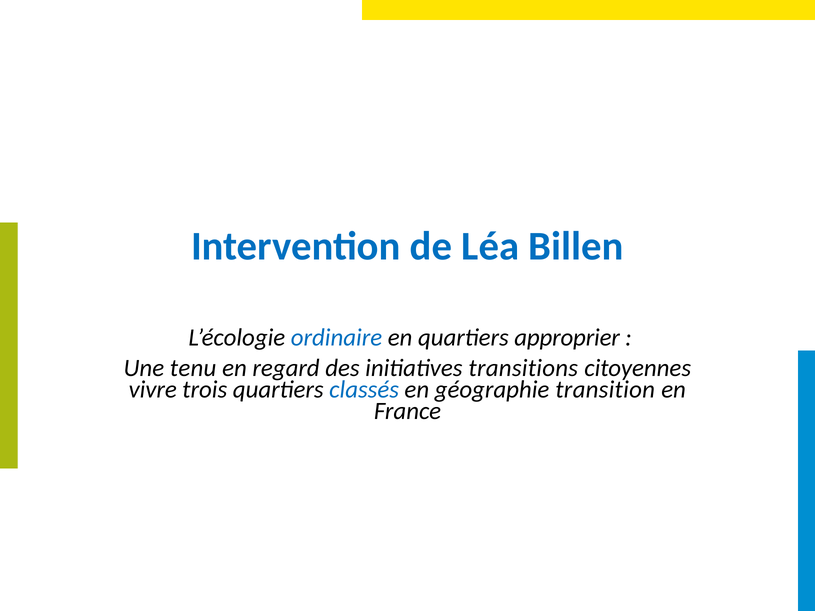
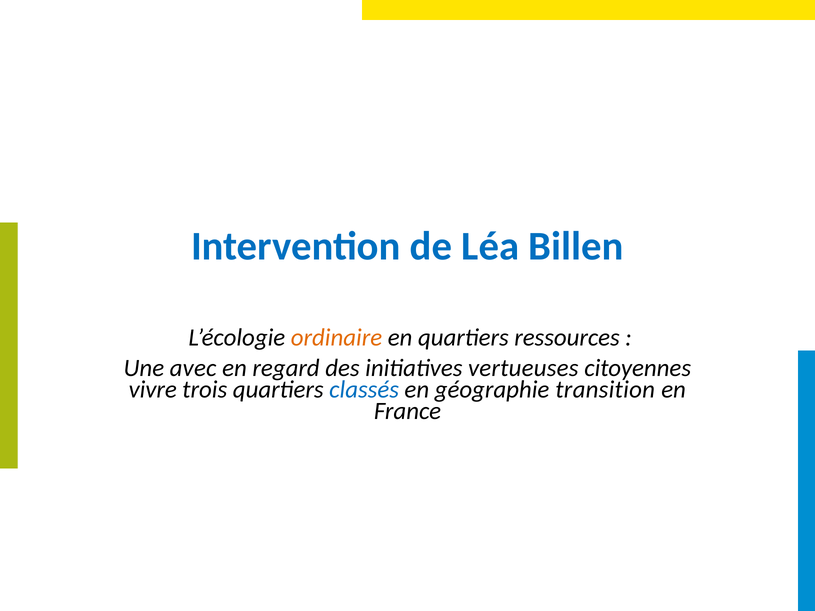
ordinaire colour: blue -> orange (336, 338)
approprier: approprier -> ressources (567, 338)
tenu: tenu -> avec (193, 368)
transitions: transitions -> vertueuses (523, 368)
